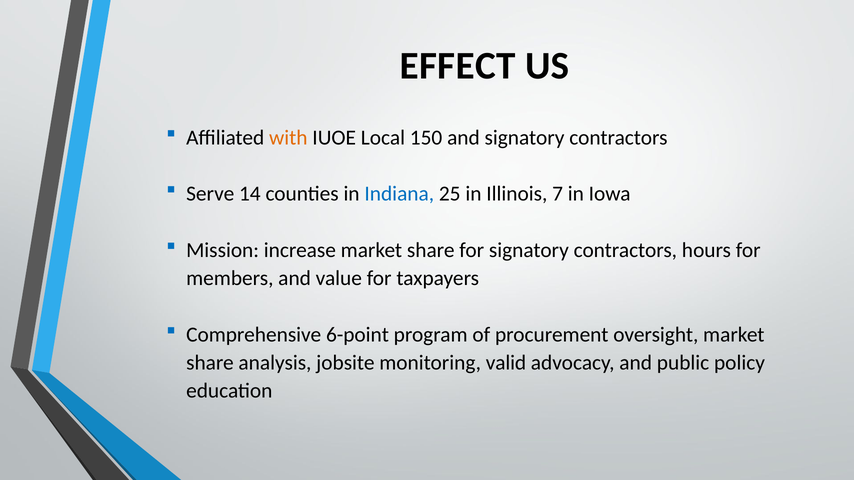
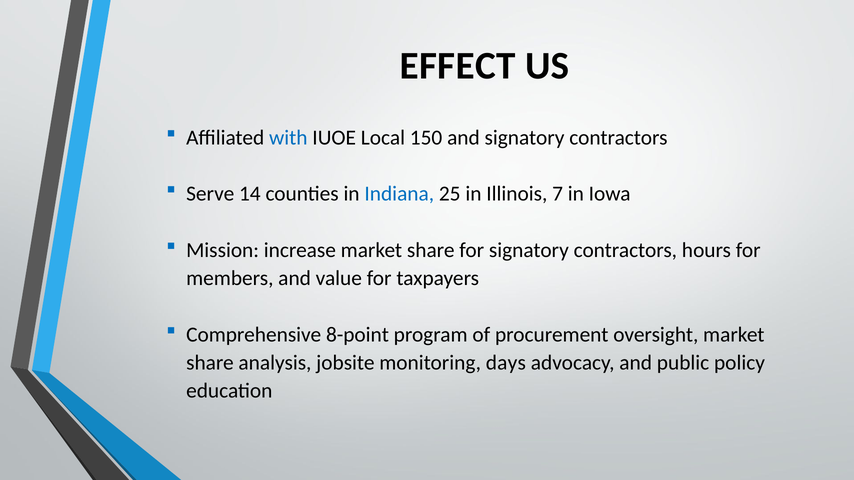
with colour: orange -> blue (288, 138)
6-point: 6-point -> 8-point (357, 335)
valid: valid -> days (506, 363)
